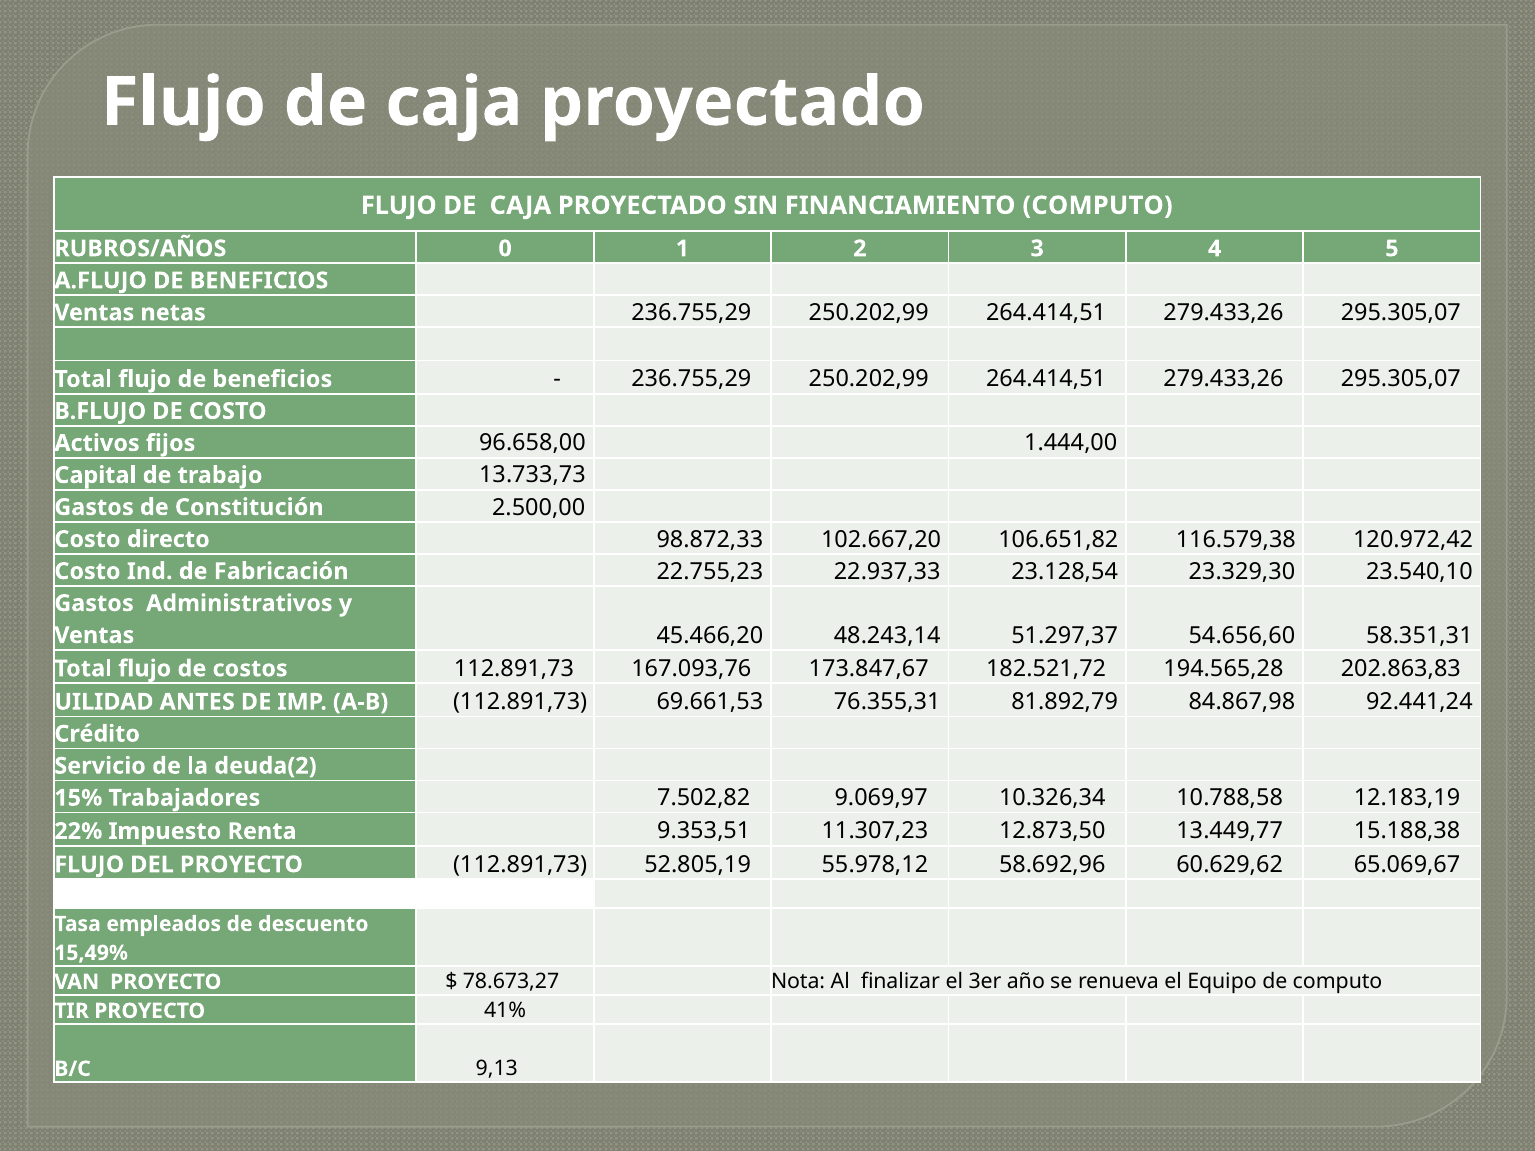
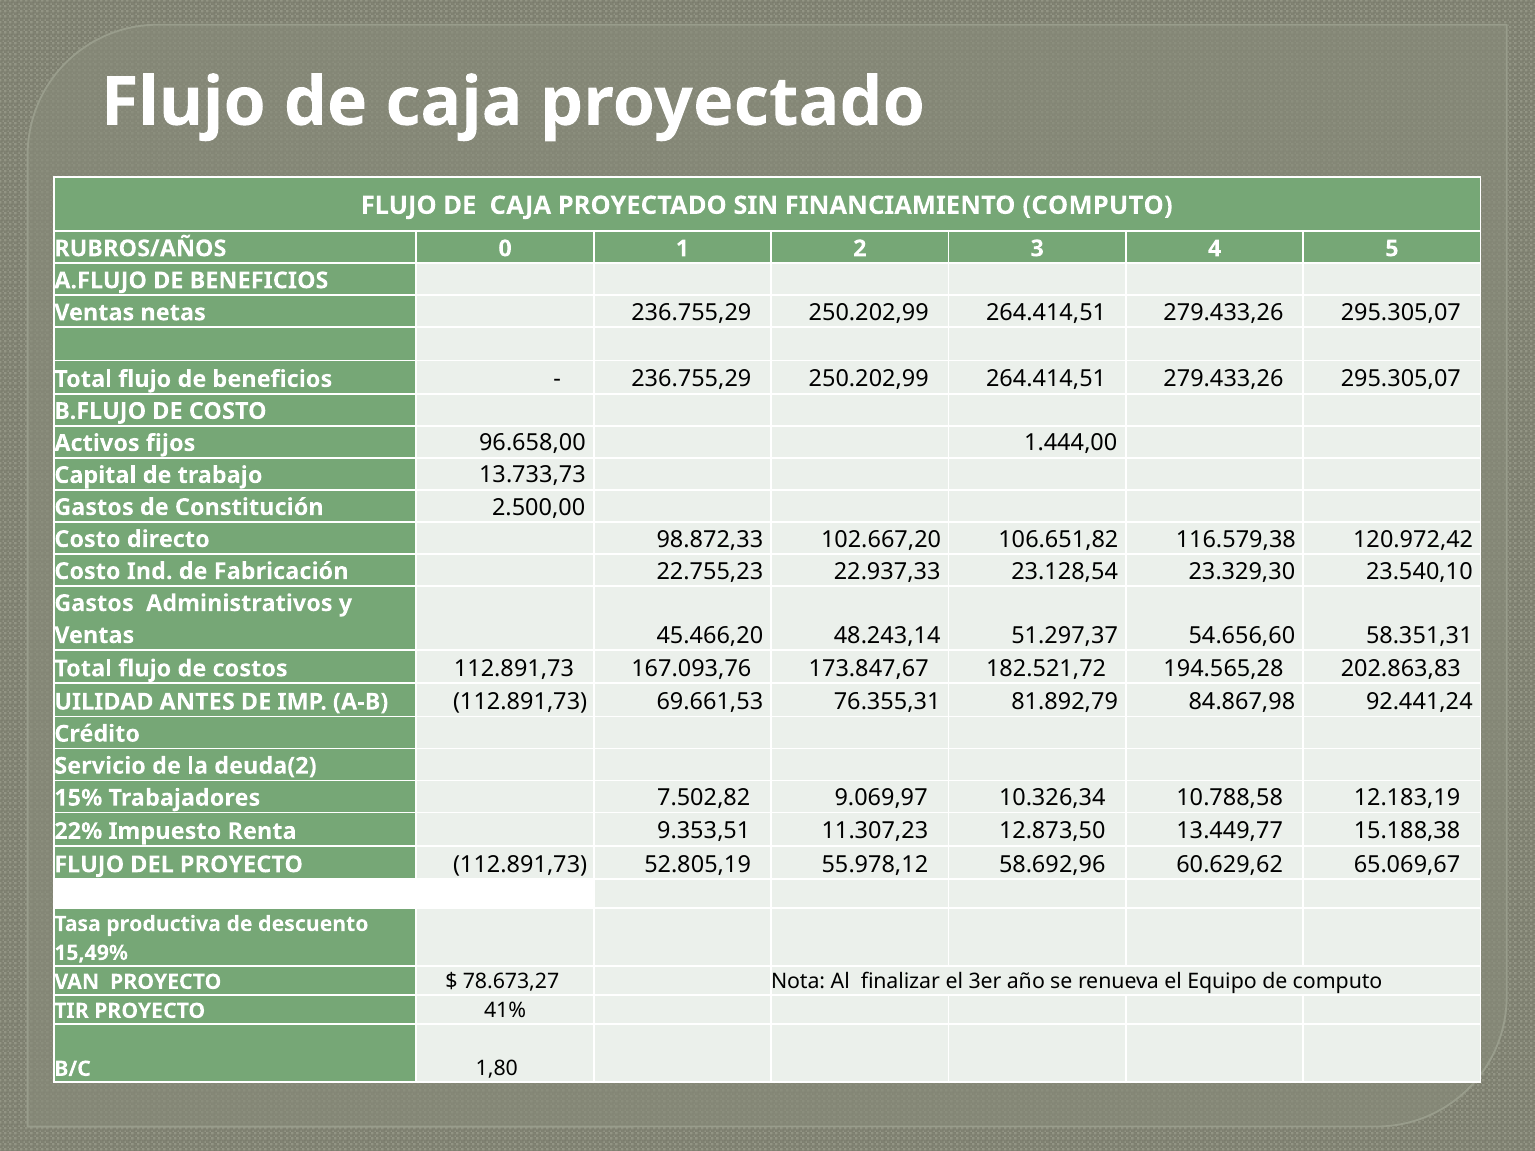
empleados: empleados -> productiva (164, 924)
9,13: 9,13 -> 1,80 (497, 1069)
